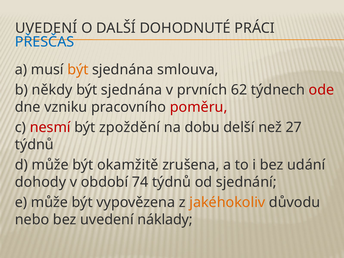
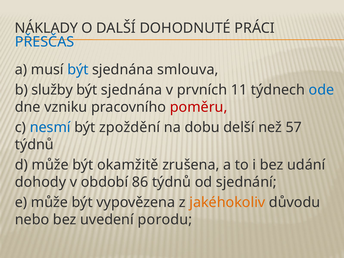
UVEDENÍ: UVEDENÍ -> NÁKLADY (46, 28)
být colour: orange -> blue (78, 70)
někdy: někdy -> služby (52, 90)
62: 62 -> 11 (239, 90)
ode colour: red -> blue (321, 90)
nesmí colour: red -> blue (50, 127)
27: 27 -> 57 (294, 127)
74: 74 -> 86 (140, 182)
náklady: náklady -> porodu (165, 220)
